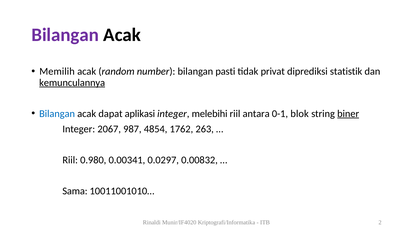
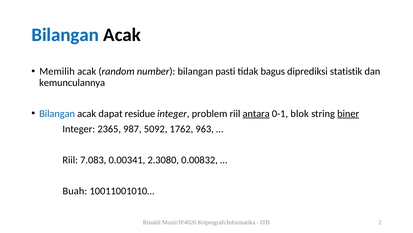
Bilangan colour: purple -> blue (65, 35)
privat: privat -> bagus (273, 71)
kemunculannya underline: present -> none (72, 82)
aplikasi: aplikasi -> residue (140, 113)
melebihi: melebihi -> problem (210, 113)
antara underline: none -> present (256, 113)
2067: 2067 -> 2365 (109, 129)
4854: 4854 -> 5092 (156, 129)
263: 263 -> 963 (205, 129)
0.980: 0.980 -> 7.083 (93, 160)
0.0297: 0.0297 -> 2.3080 (163, 160)
Sama: Sama -> Buah (75, 191)
